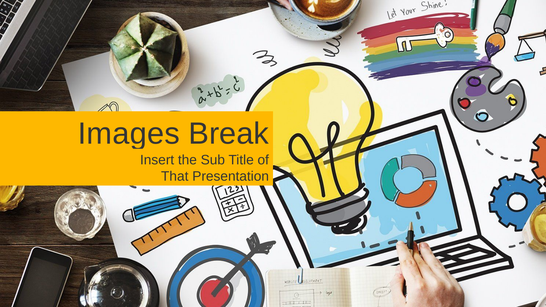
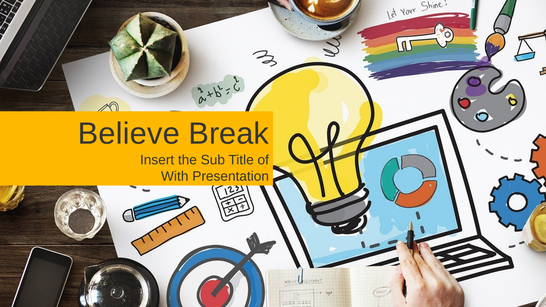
Images: Images -> Believe (129, 134)
That: That -> With (175, 176)
